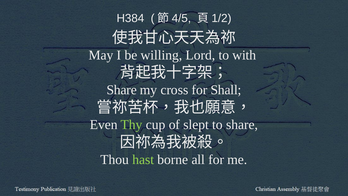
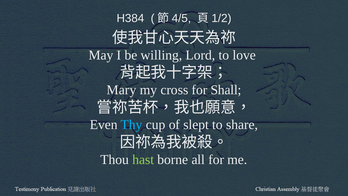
with: with -> love (244, 55)
Share: Share -> Mary (121, 90)
Thy colour: light green -> light blue (132, 125)
